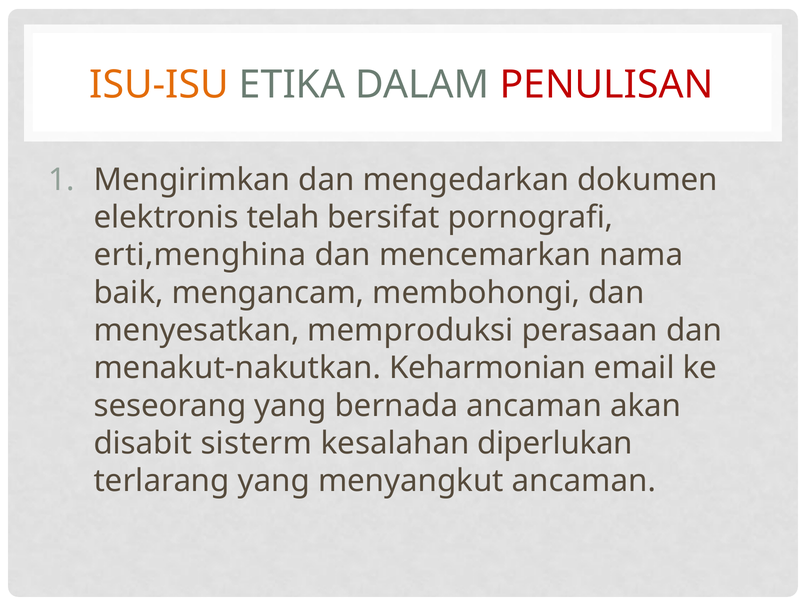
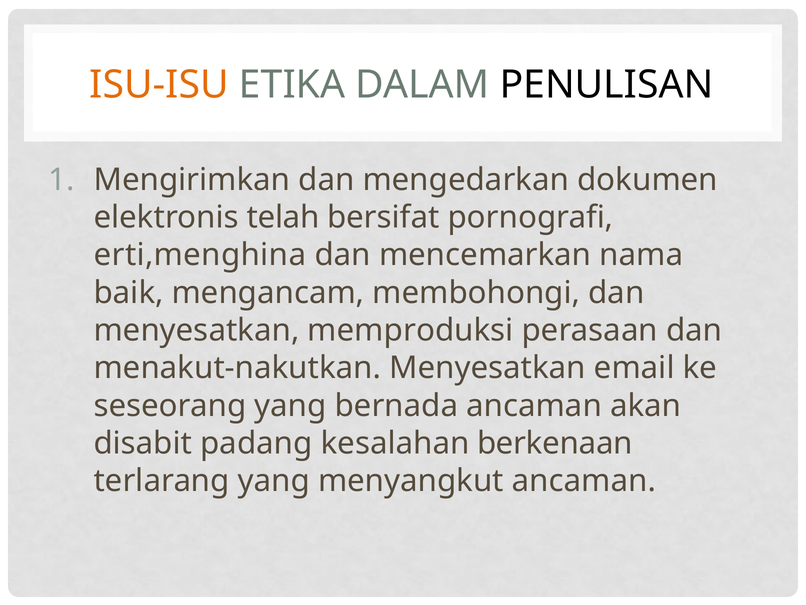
PENULISAN colour: red -> black (607, 85)
menakut-nakutkan Keharmonian: Keharmonian -> Menyesatkan (488, 368)
sisterm: sisterm -> padang (256, 443)
diperlukan: diperlukan -> berkenaan (555, 443)
